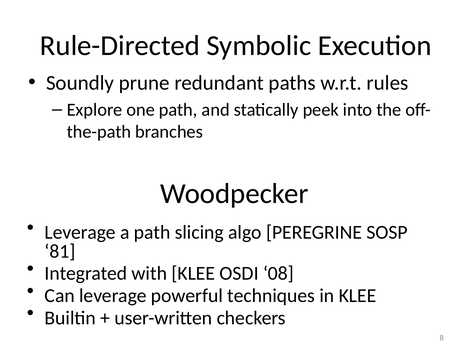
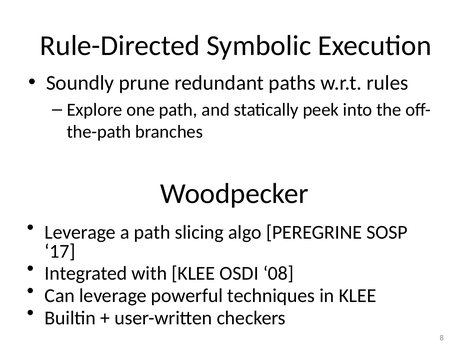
81: 81 -> 17 (60, 251)
